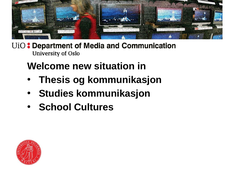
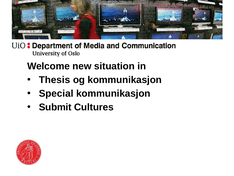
Studies: Studies -> Special (56, 93)
School: School -> Submit (55, 107)
